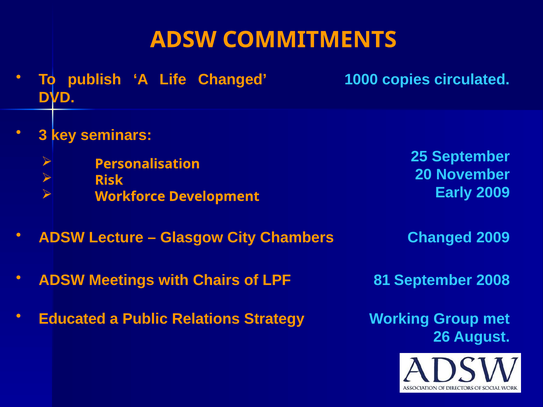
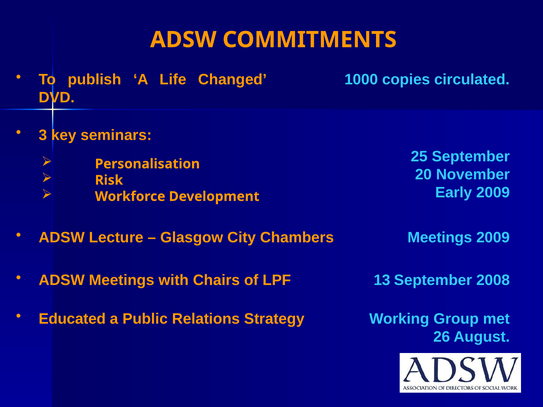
Chambers Changed: Changed -> Meetings (440, 238)
81: 81 -> 13 (382, 281)
